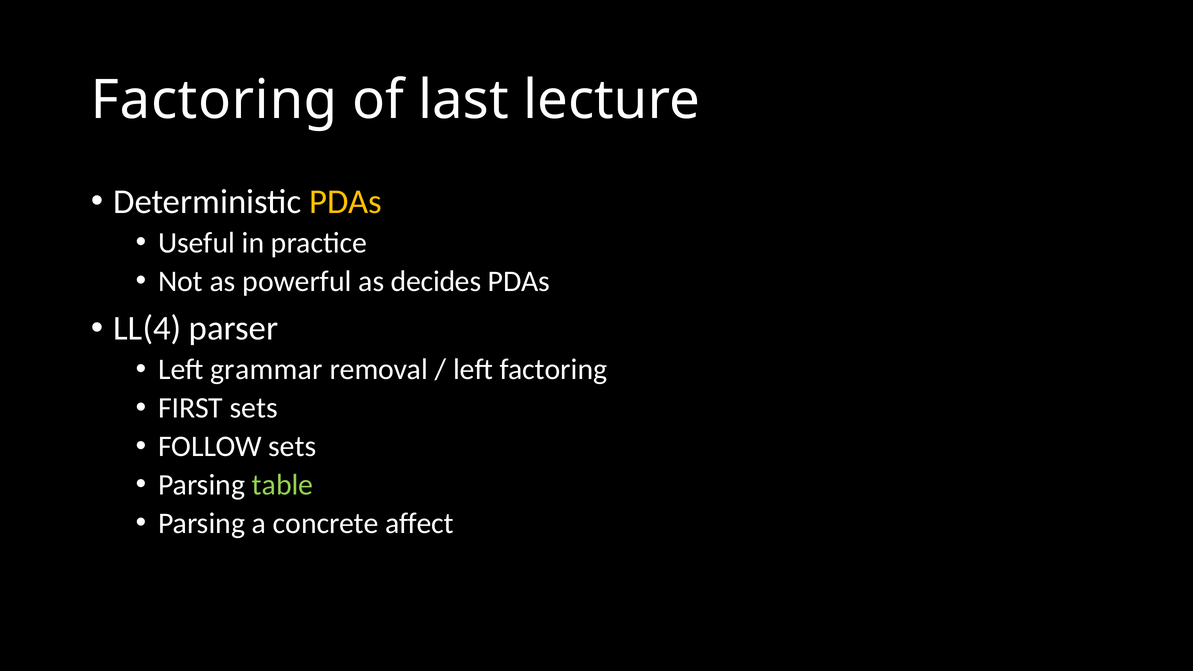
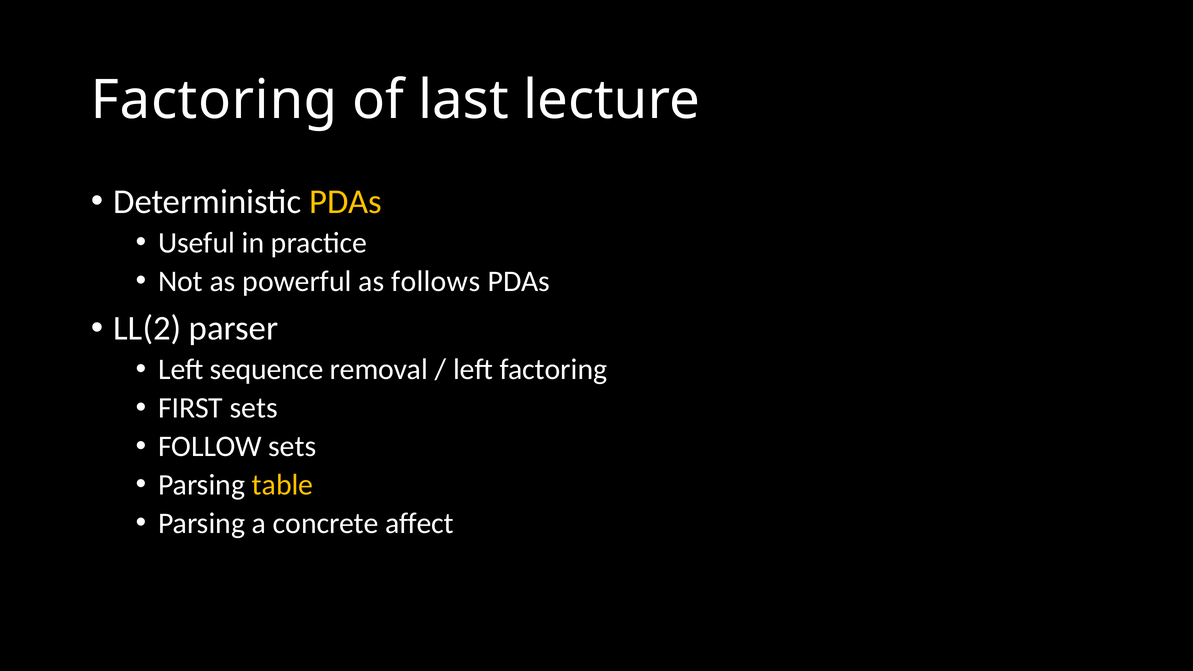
decides: decides -> follows (436, 281)
LL(4: LL(4 -> LL(2 (147, 329)
grammar: grammar -> sequence (267, 370)
table colour: light green -> yellow (283, 485)
